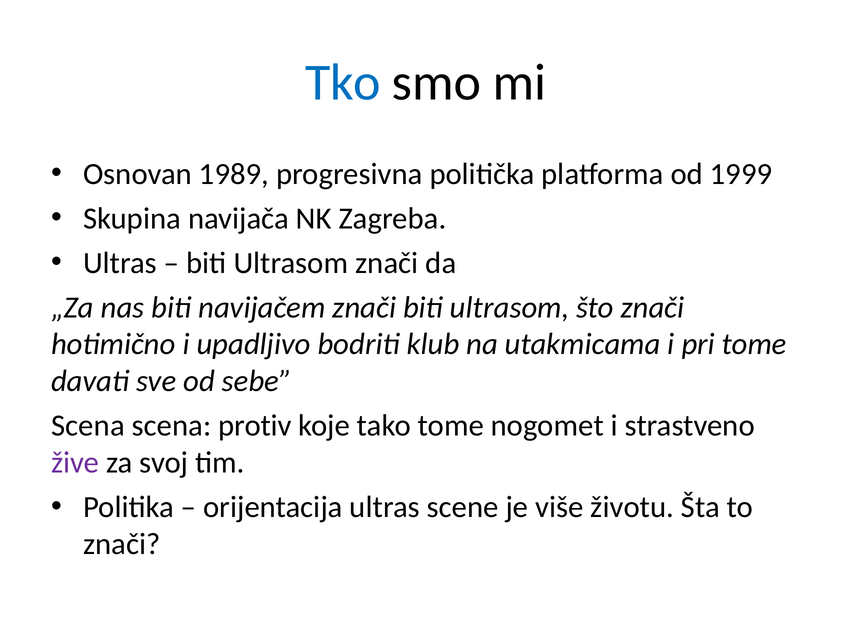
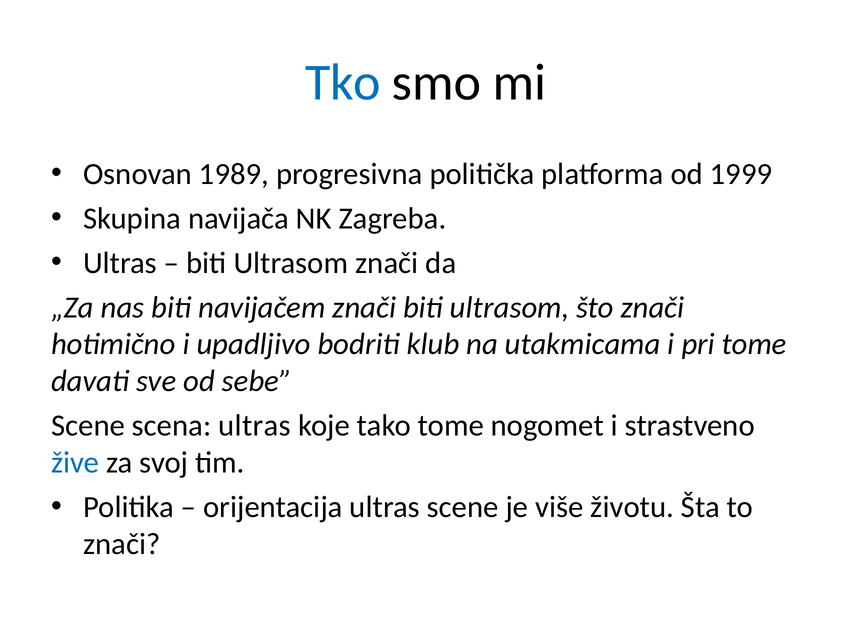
Scena: Scena -> Scene (88, 426)
scena protiv: protiv -> ultras (255, 426)
žive colour: purple -> blue (75, 463)
